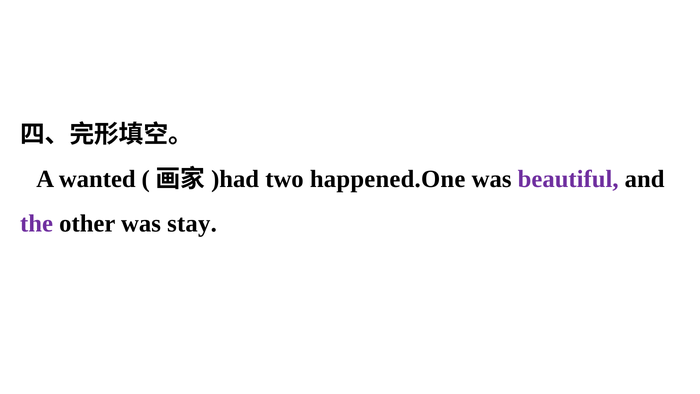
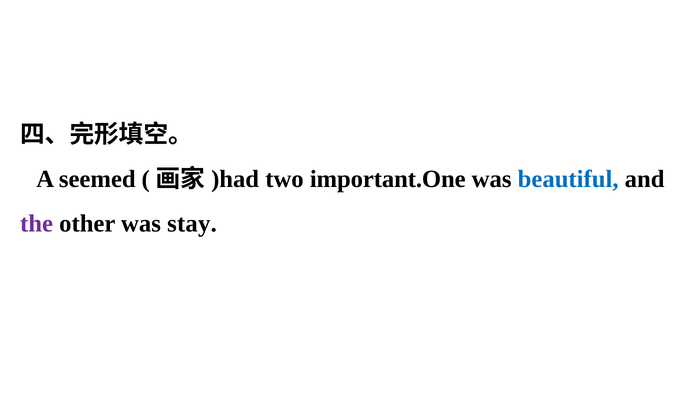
wanted: wanted -> seemed (97, 179)
happened.One: happened.One -> important.One (388, 179)
beautiful colour: purple -> blue (568, 179)
